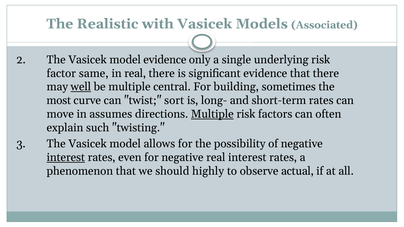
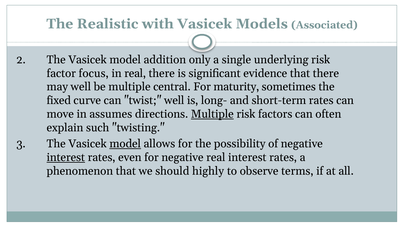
model evidence: evidence -> addition (165, 60)
same: same -> focus (94, 73)
well underline: present -> none (81, 87)
building: building -> maturity (236, 87)
most: most -> fixed (59, 101)
twist sort: sort -> well (174, 101)
model underline: none -> present (125, 144)
actual: actual -> terms (297, 171)
